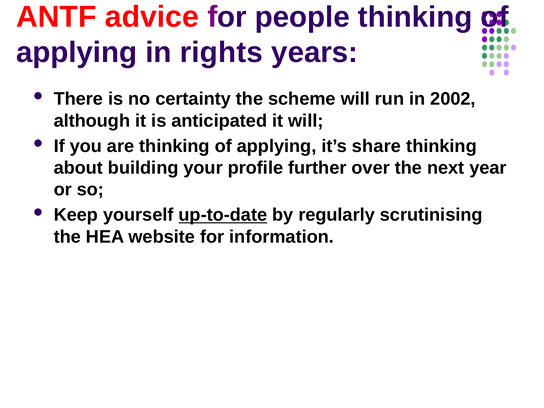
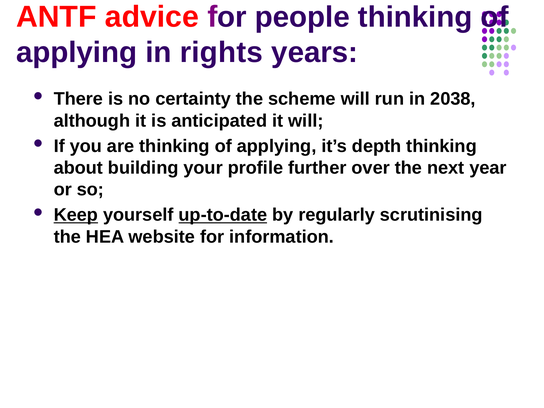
2002: 2002 -> 2038 (453, 99)
share: share -> depth (377, 146)
Keep underline: none -> present (76, 215)
